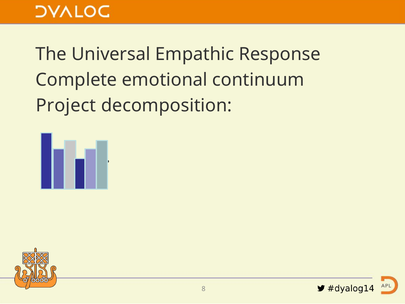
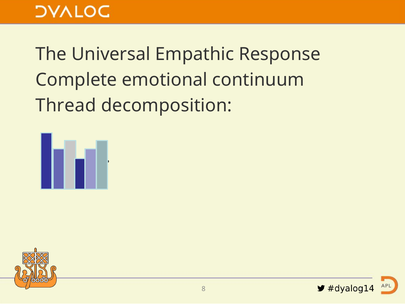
Project: Project -> Thread (66, 105)
